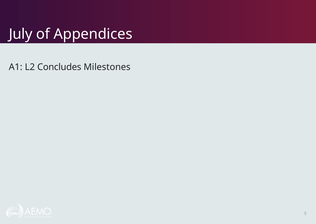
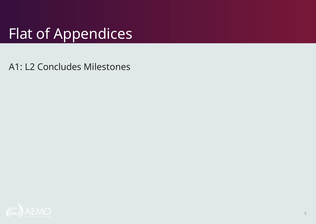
July: July -> Flat (21, 34)
